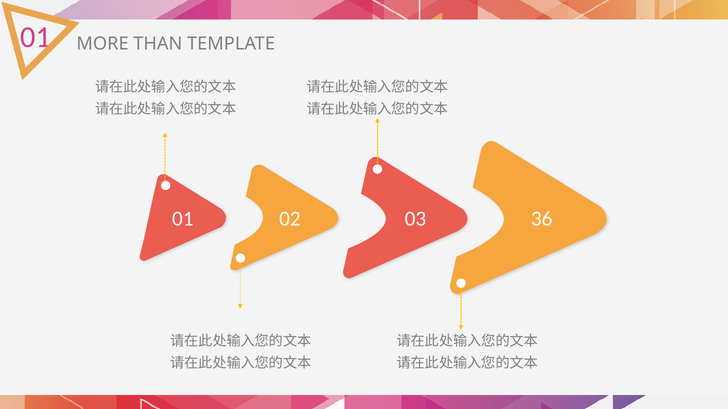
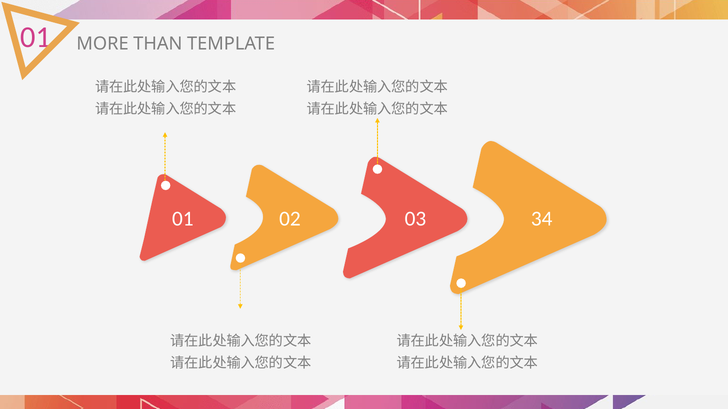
36: 36 -> 34 (542, 219)
